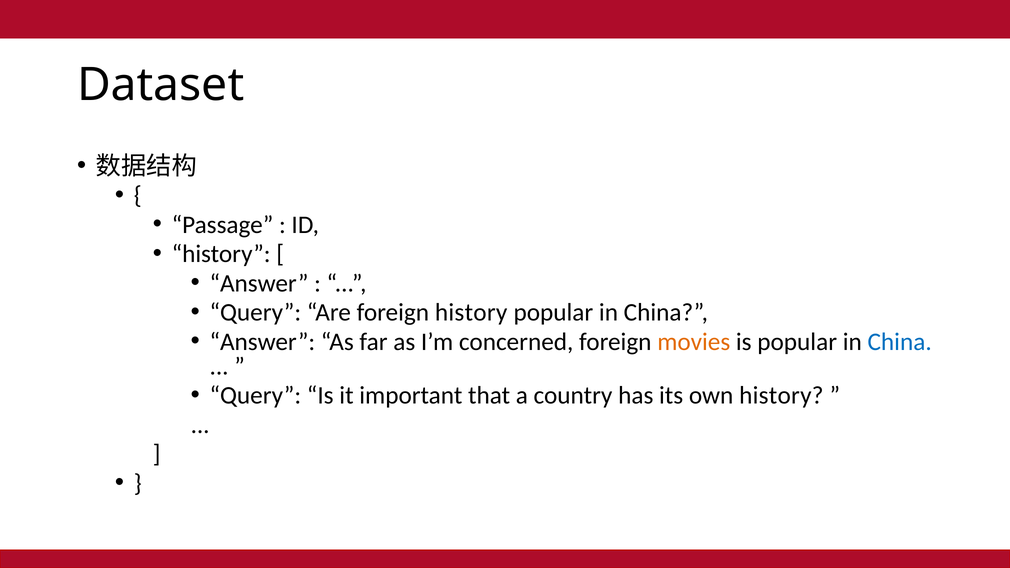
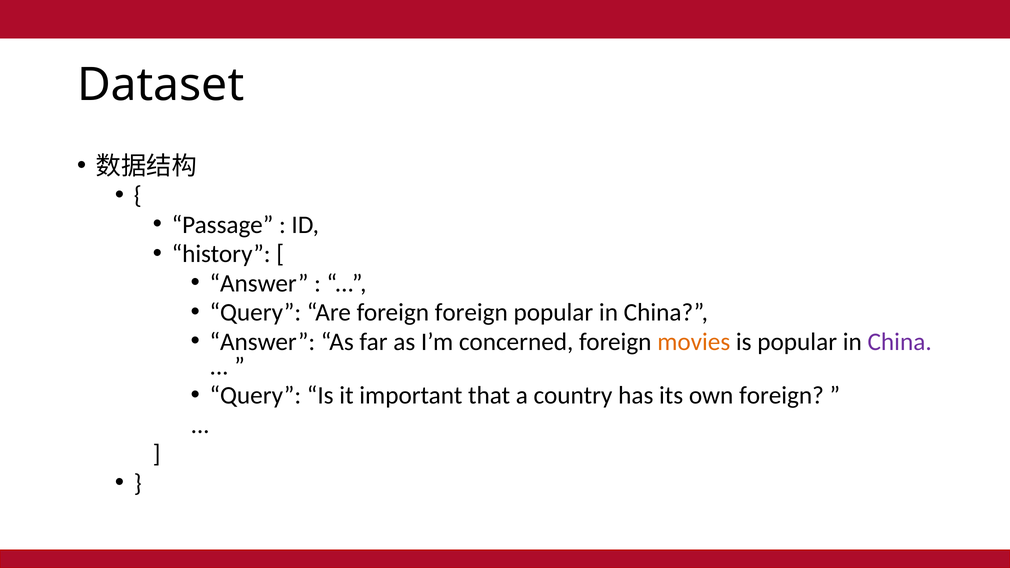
foreign history: history -> foreign (471, 313)
China colour: blue -> purple (900, 342)
own history: history -> foreign (781, 396)
